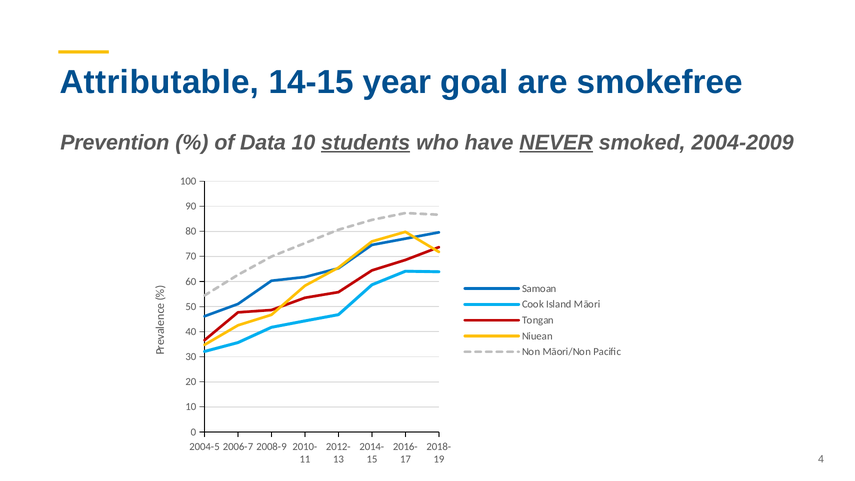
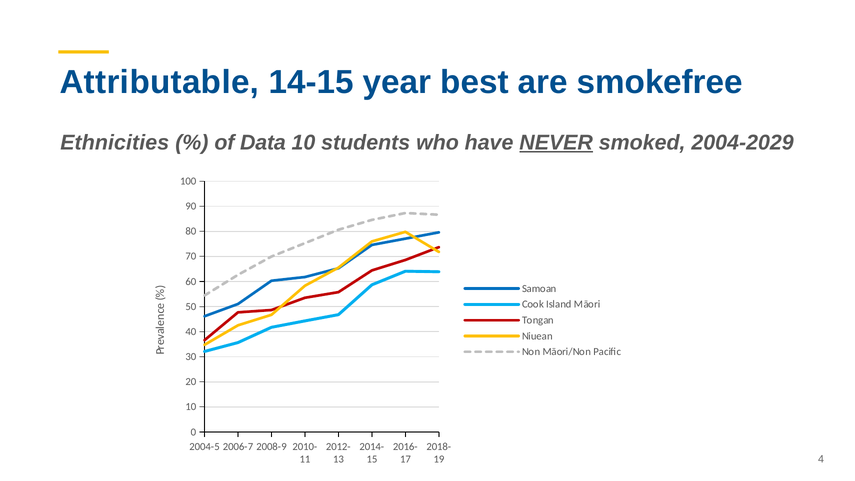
goal: goal -> best (474, 82)
Prevention: Prevention -> Ethnicities (115, 142)
students underline: present -> none (366, 142)
2004-2009: 2004-2009 -> 2004-2029 (743, 142)
